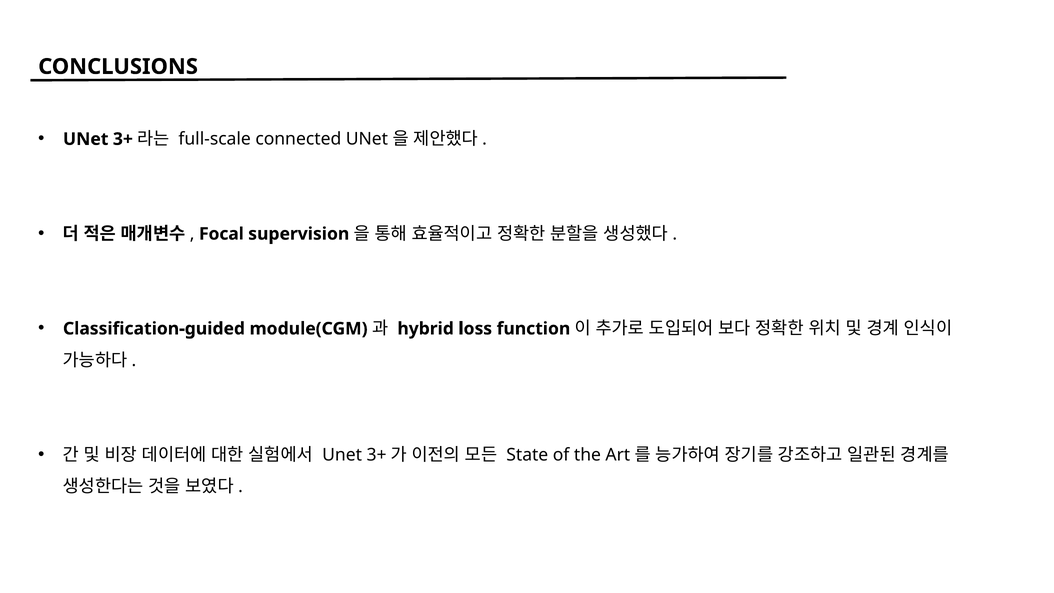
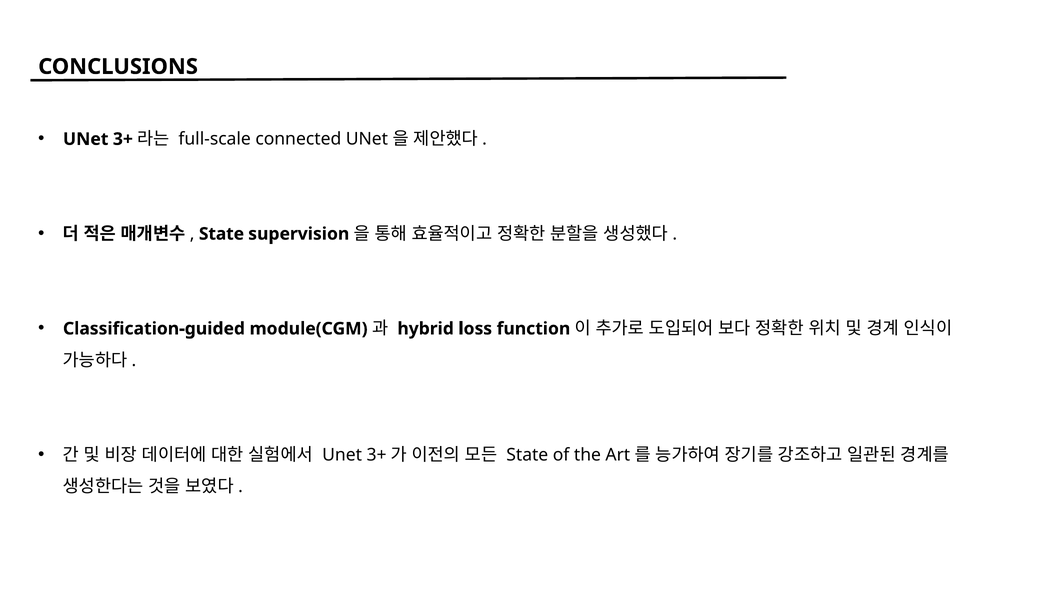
Focal: Focal -> State (221, 234)
